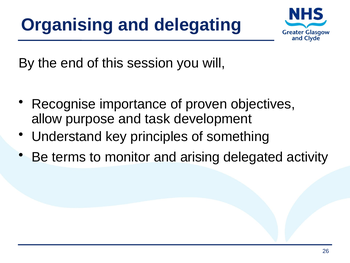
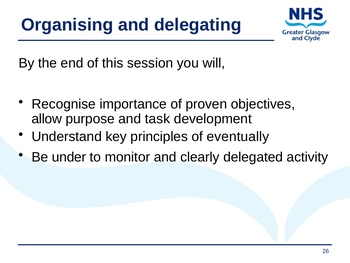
something: something -> eventually (238, 136)
terms: terms -> under (69, 157)
arising: arising -> clearly (200, 157)
